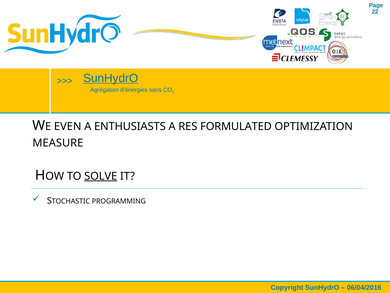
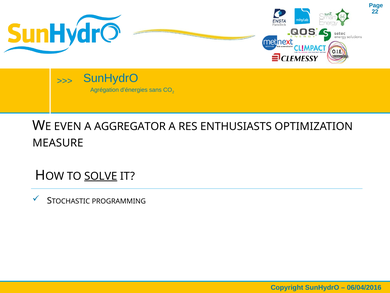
SunHydrO underline: present -> none (111, 78)
ENTHUSIASTS: ENTHUSIASTS -> AGGREGATOR (130, 126)
FORMULATED: FORMULATED -> ENTHUSIASTS (236, 126)
